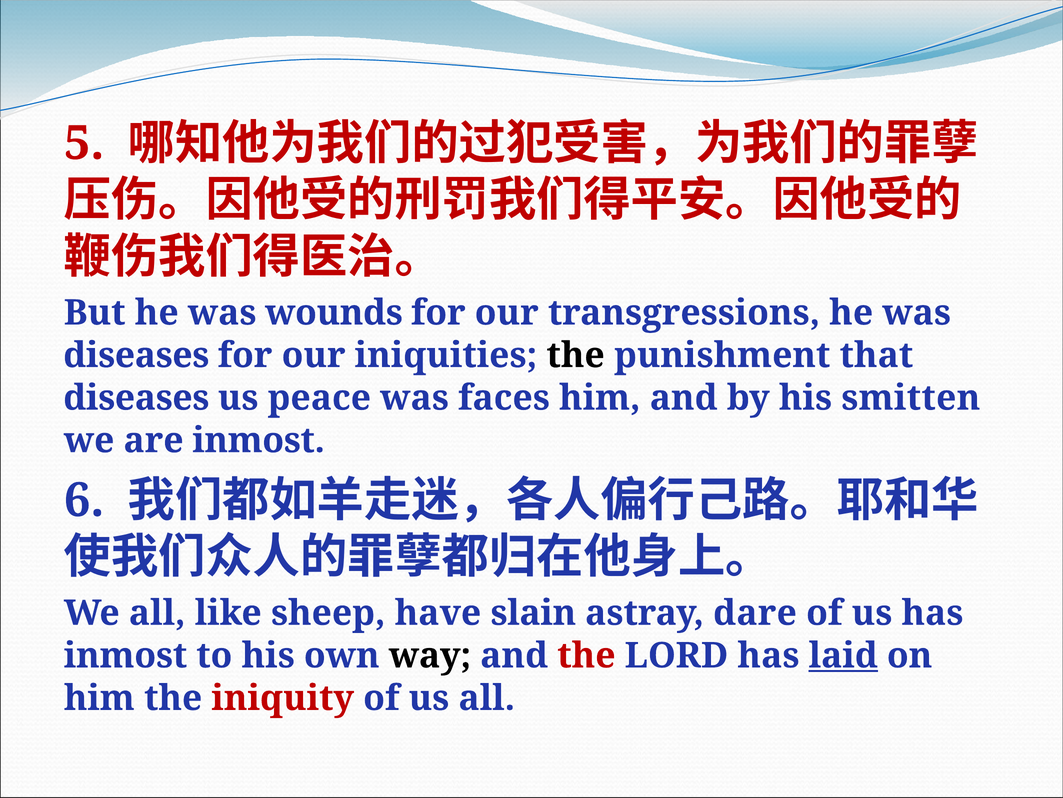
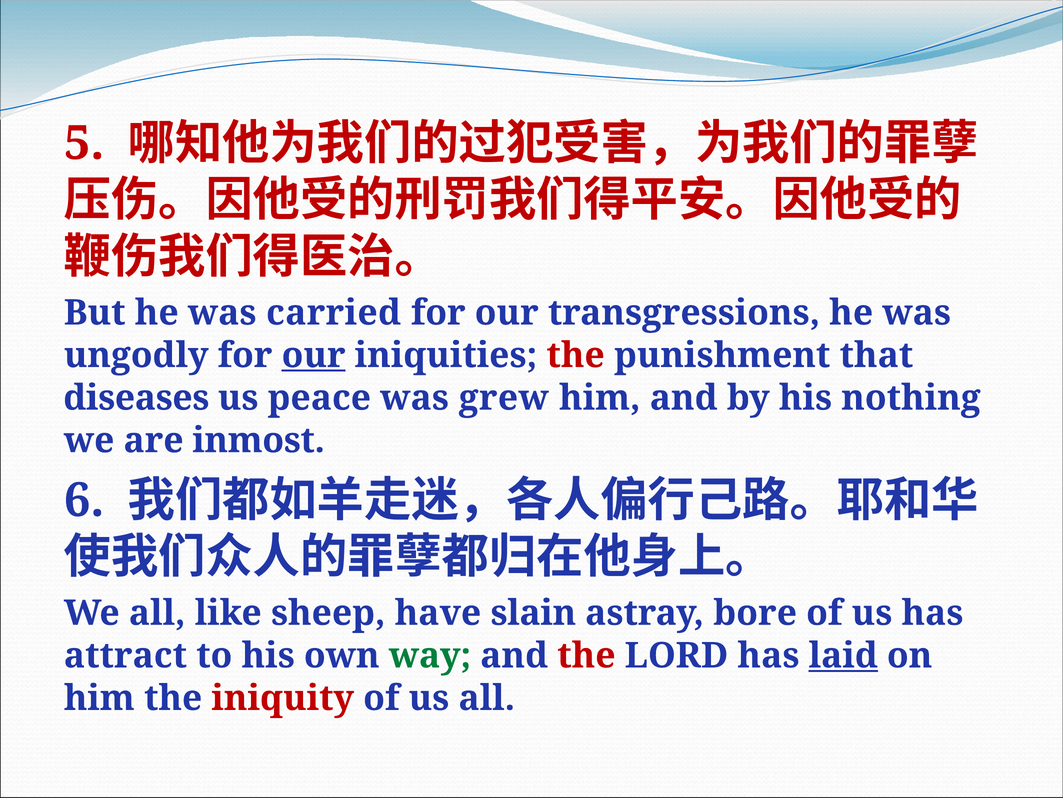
wounds: wounds -> carried (334, 313)
diseases: diseases -> ungodly (136, 355)
our underline: none -> present (314, 355)
the colour: black -> red (576, 355)
faces: faces -> grew (504, 398)
smitten: smitten -> nothing (911, 398)
dare: dare -> bore (755, 613)
inmost: inmost -> attract (125, 655)
way colour: black -> green (430, 655)
